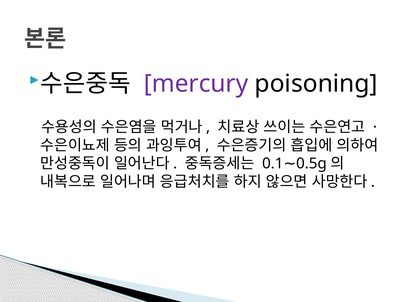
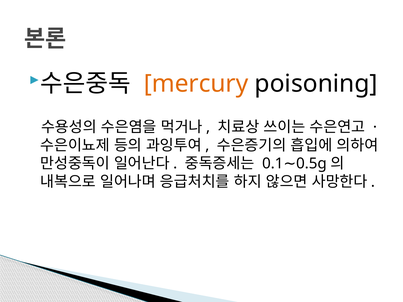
mercury colour: purple -> orange (196, 84)
